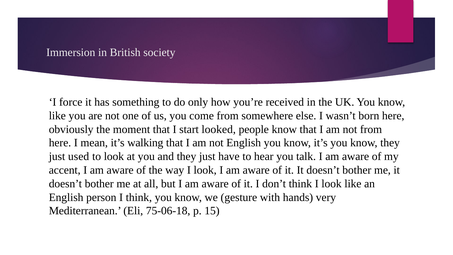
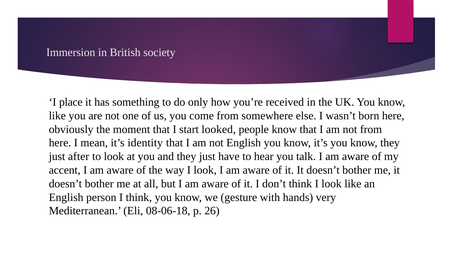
force: force -> place (71, 102)
walking: walking -> identity (145, 143)
used: used -> after (79, 156)
75-06-18: 75-06-18 -> 08-06-18 (168, 211)
15: 15 -> 26 (212, 211)
